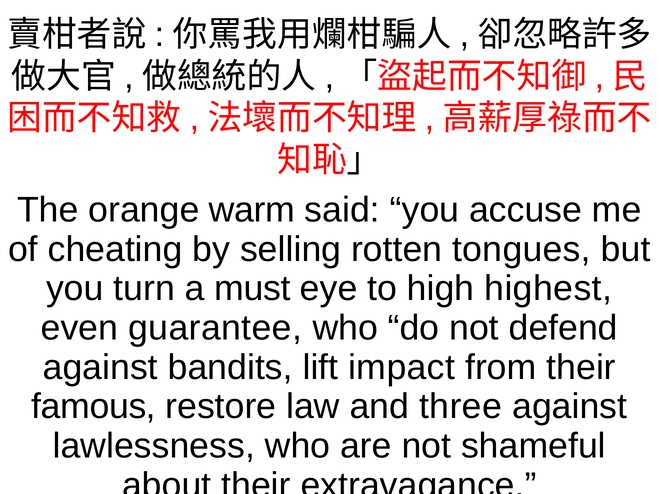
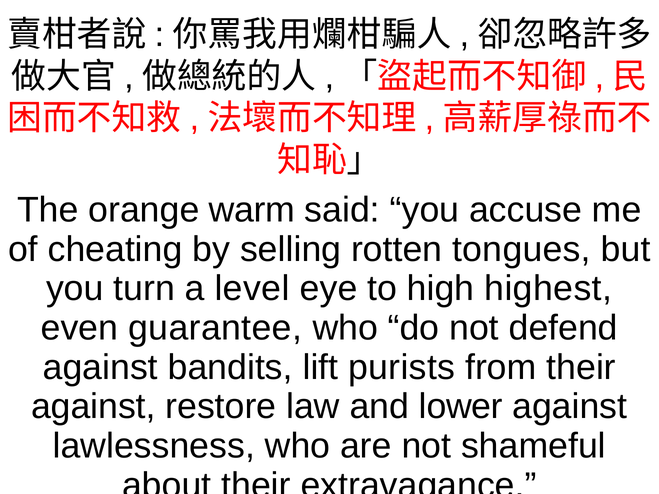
must: must -> level (252, 289)
impact: impact -> purists (402, 368)
famous: famous -> against (93, 407)
three: three -> lower (461, 407)
